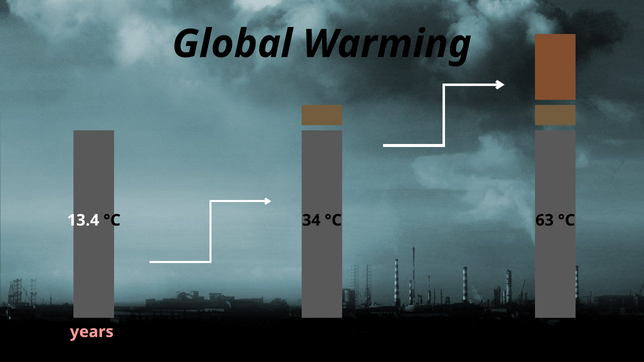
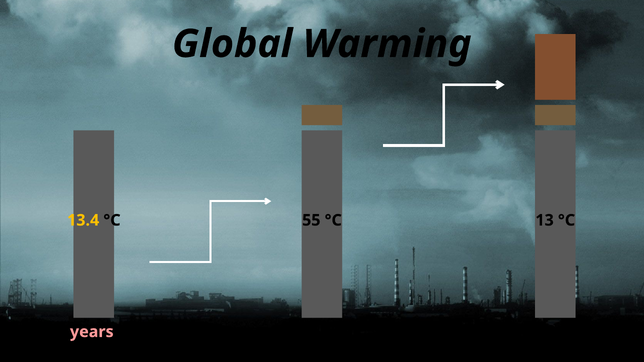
13.4 colour: white -> yellow (83, 220)
34: 34 -> 55 (311, 220)
63: 63 -> 13 (545, 220)
